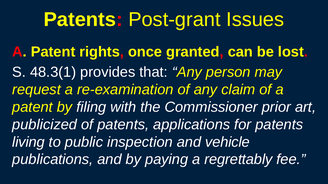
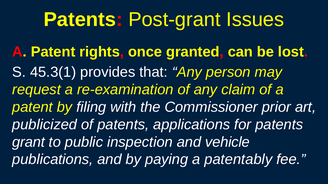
48.3(1: 48.3(1 -> 45.3(1 (53, 72)
living: living -> grant (29, 142)
regrettably: regrettably -> patentably (238, 160)
